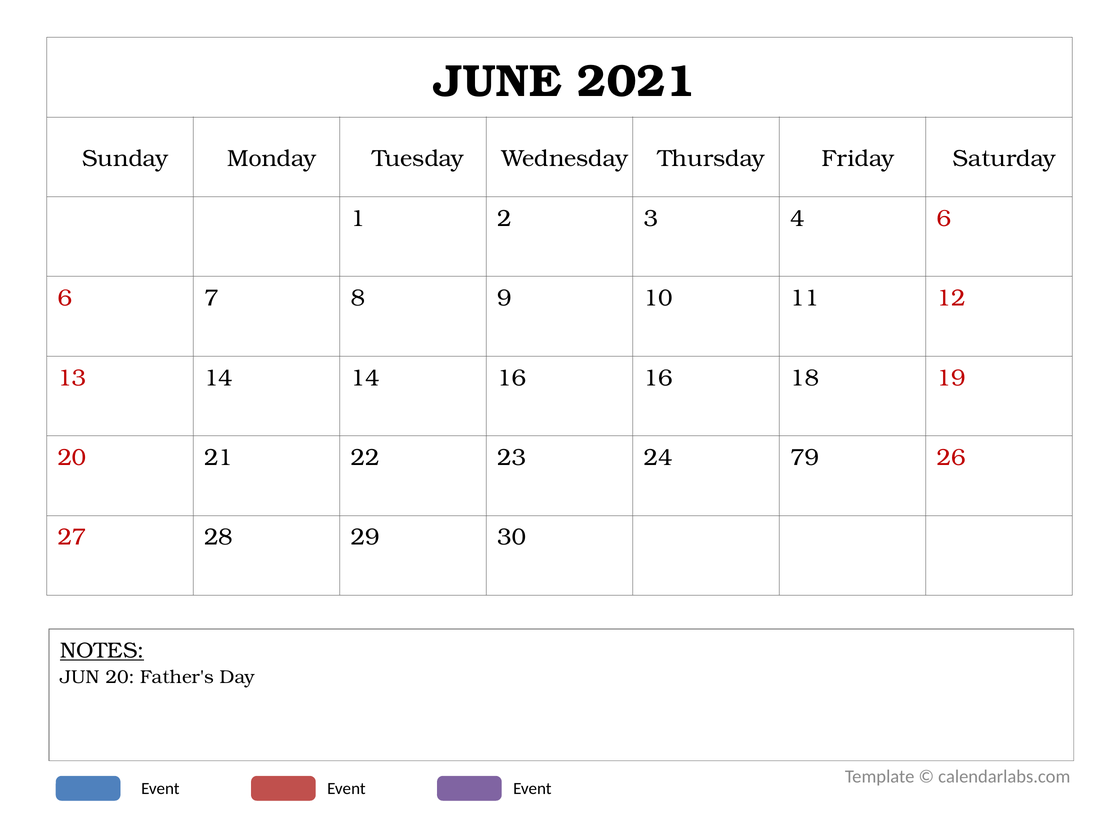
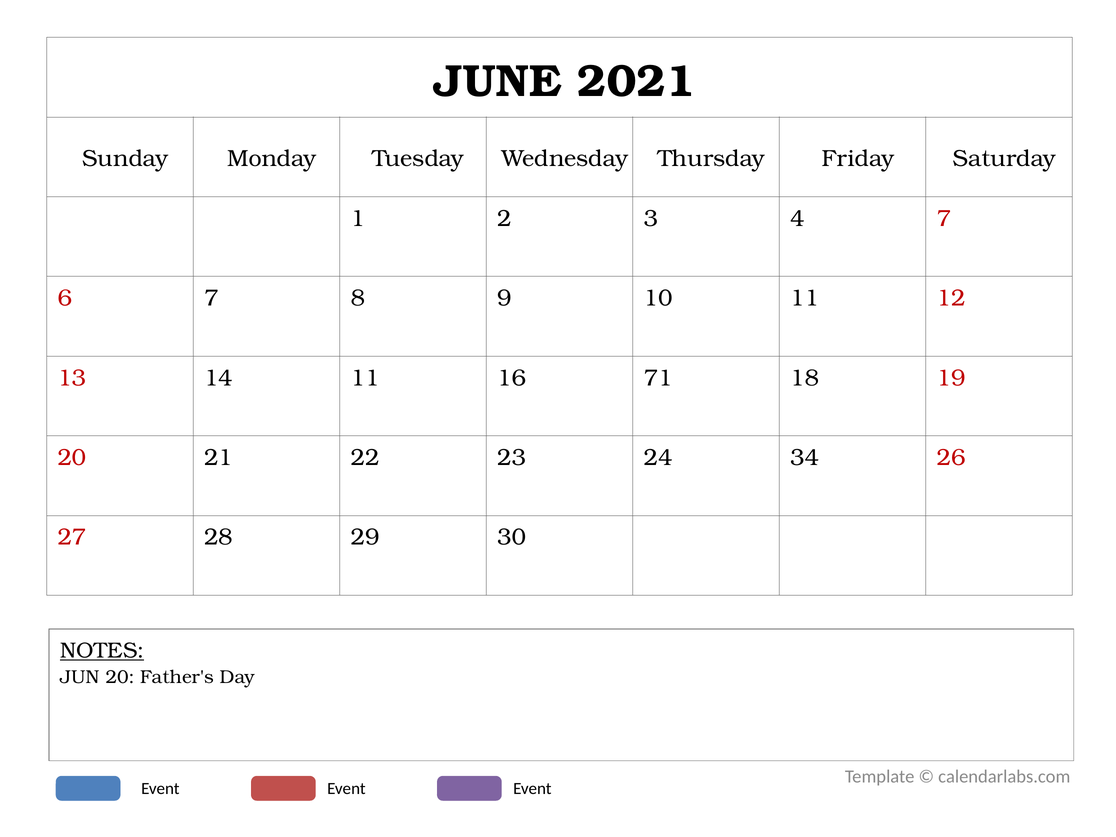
4 6: 6 -> 7 (944, 218)
14 14: 14 -> 11 (365, 378)
16 16: 16 -> 71 (658, 378)
79: 79 -> 34 (805, 458)
